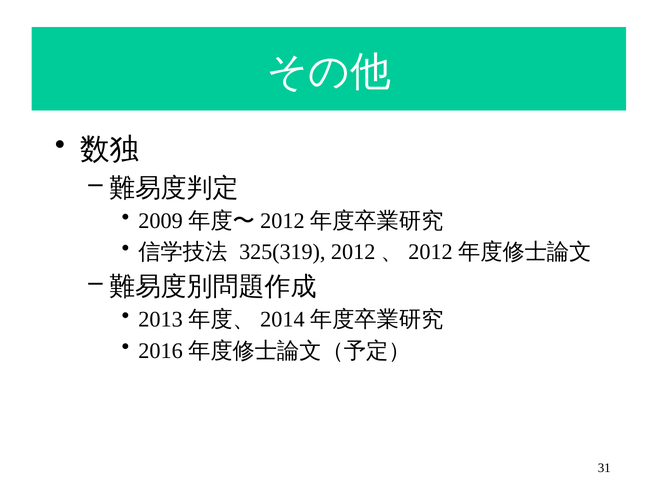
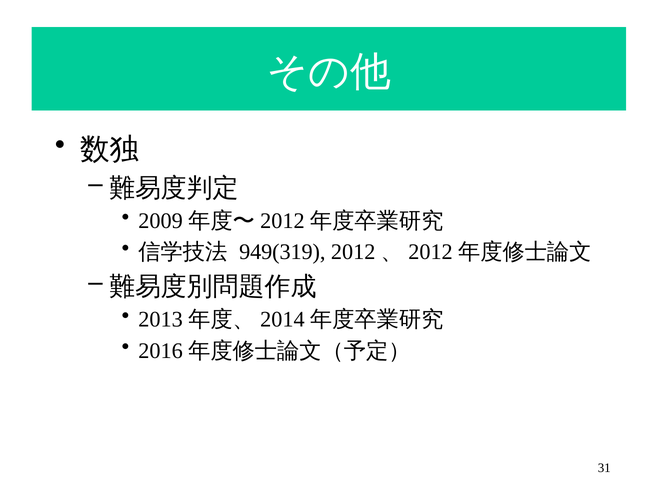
325(319: 325(319 -> 949(319 (282, 252)
